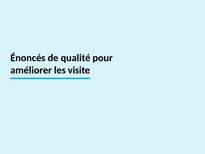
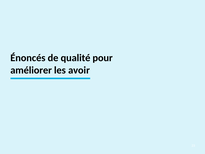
visite: visite -> avoir (79, 70)
